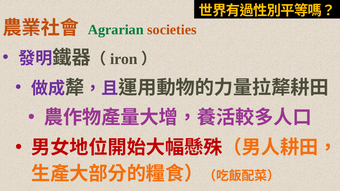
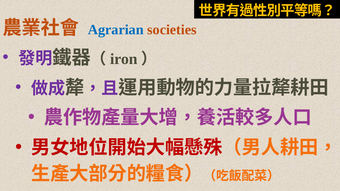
Agrarian colour: green -> blue (116, 30)
